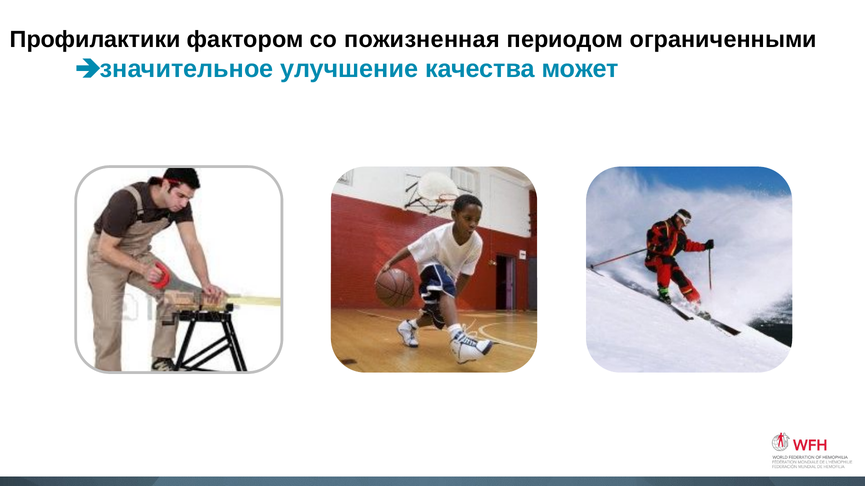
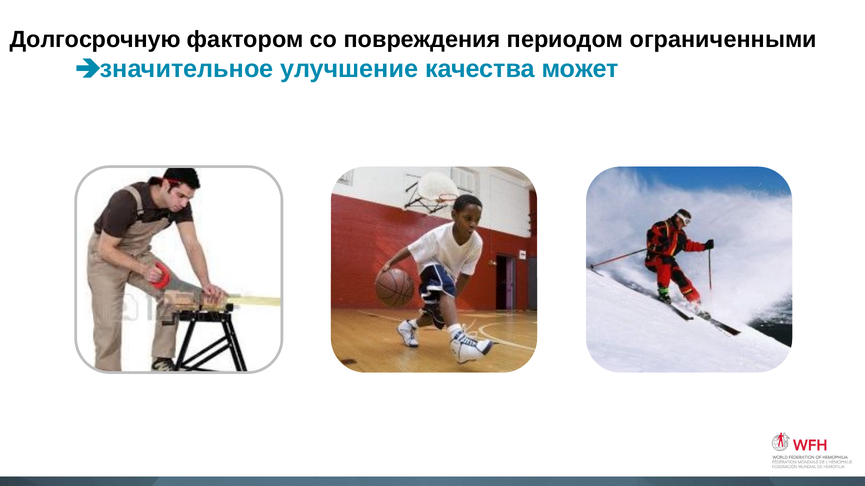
Профилактики: Профилактики -> Долгосрочную (95, 40)
пожизненная: пожизненная -> повреждения (422, 40)
